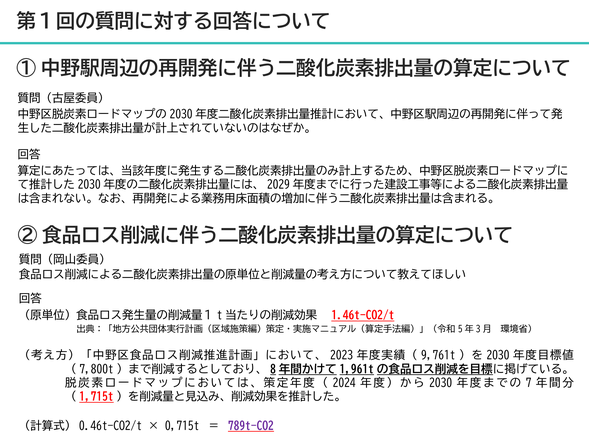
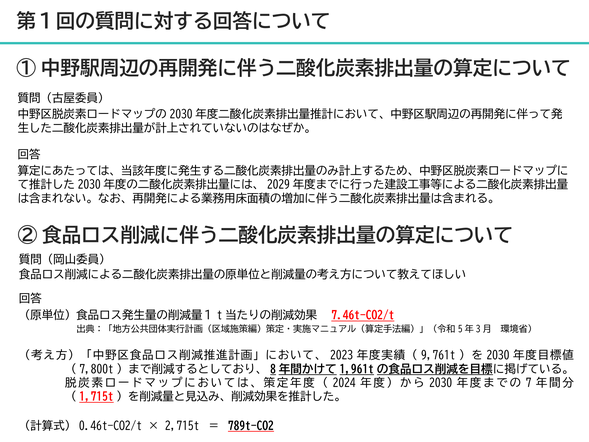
1.46t-CO2/t: 1.46t-CO2/t -> 7.46t-CO2/t (363, 315)
0,715t: 0,715t -> 2,715t (182, 426)
789t-CO2 colour: purple -> black (251, 426)
